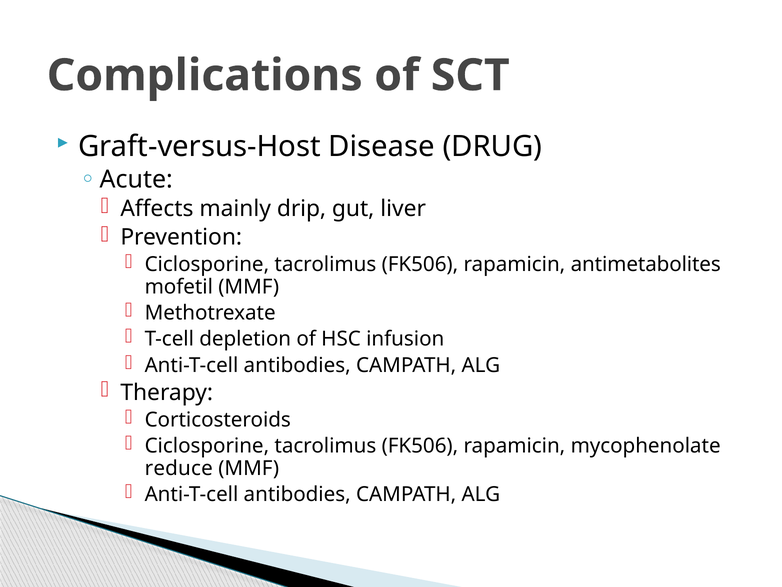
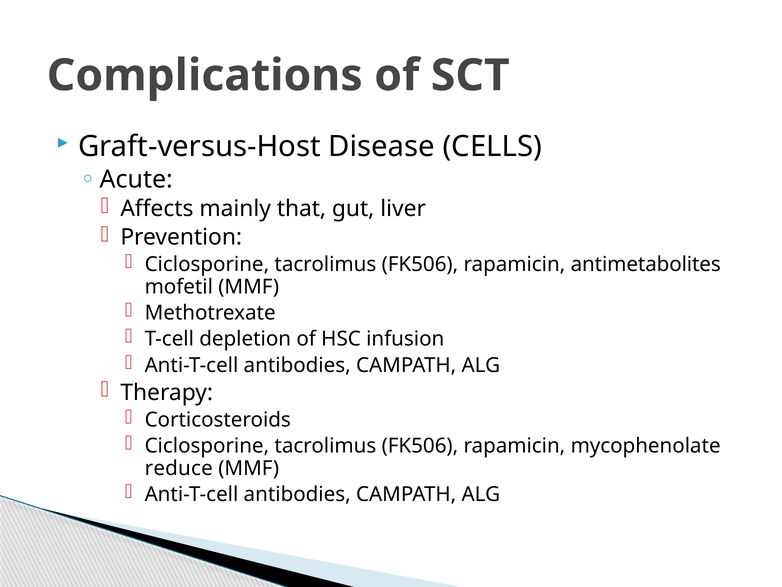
DRUG: DRUG -> CELLS (492, 146)
drip: drip -> that (302, 209)
